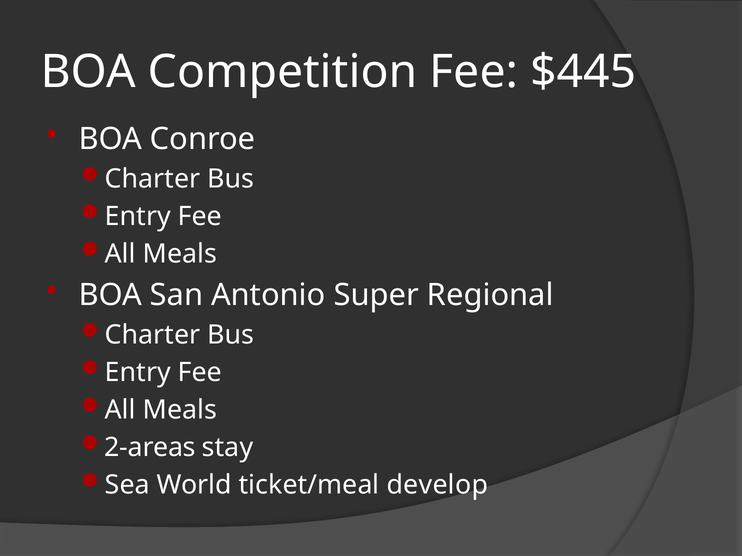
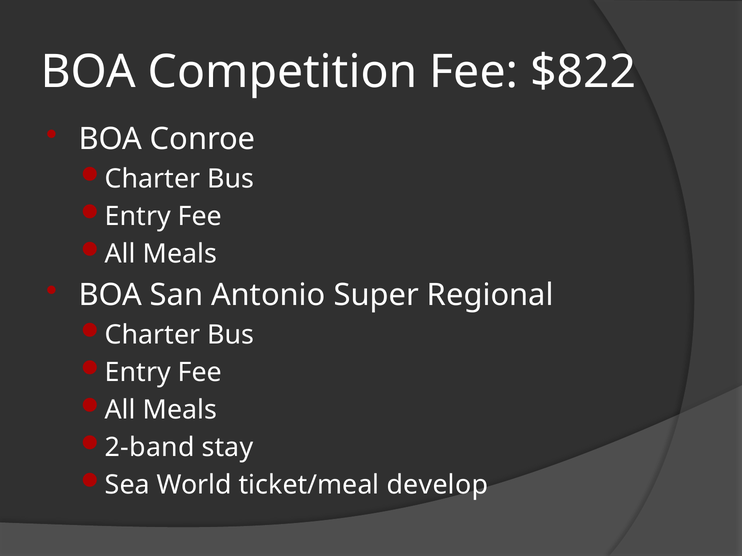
$445: $445 -> $822 (583, 72)
2-areas: 2-areas -> 2-band (150, 448)
